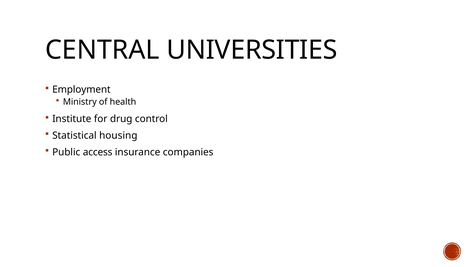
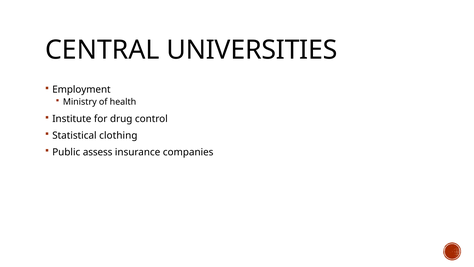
housing: housing -> clothing (118, 135)
access: access -> assess (98, 152)
